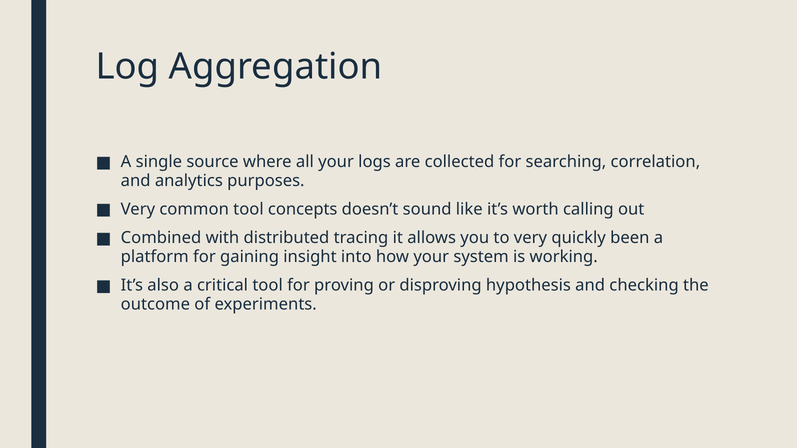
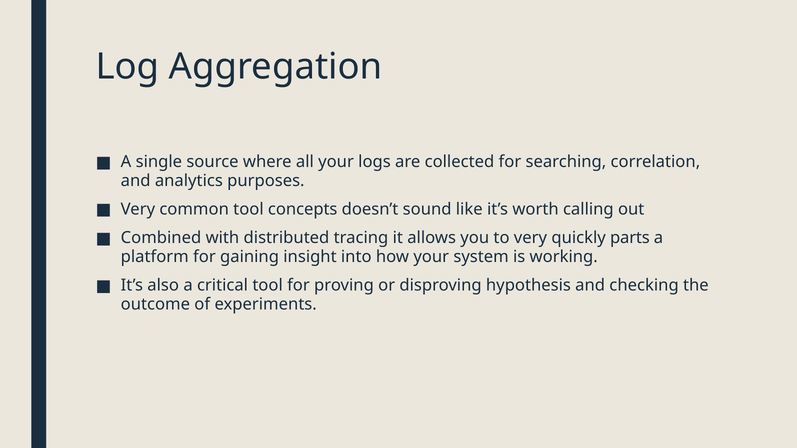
been: been -> parts (630, 238)
